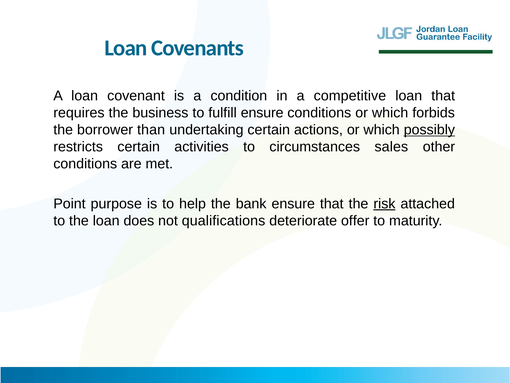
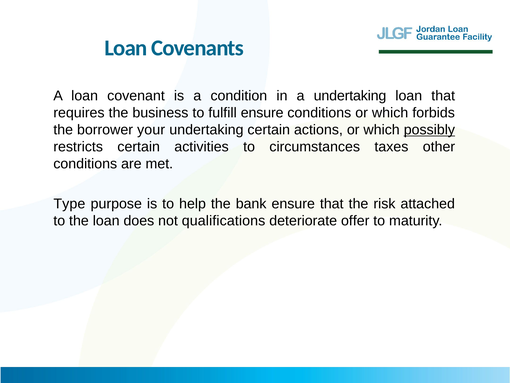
a competitive: competitive -> undertaking (350, 96)
than: than -> your (151, 130)
sales: sales -> taxes (391, 147)
Point: Point -> Type (69, 203)
risk underline: present -> none (384, 203)
